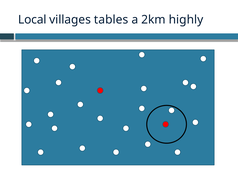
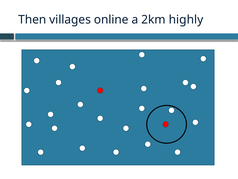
Local: Local -> Then (32, 20)
tables: tables -> online (111, 20)
